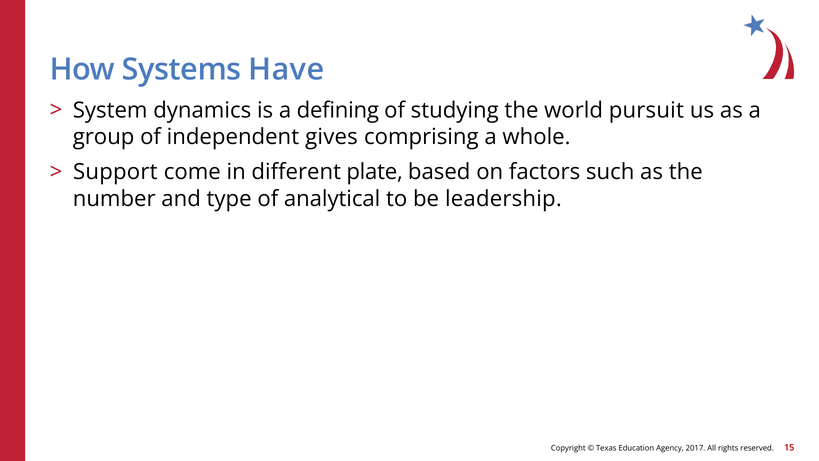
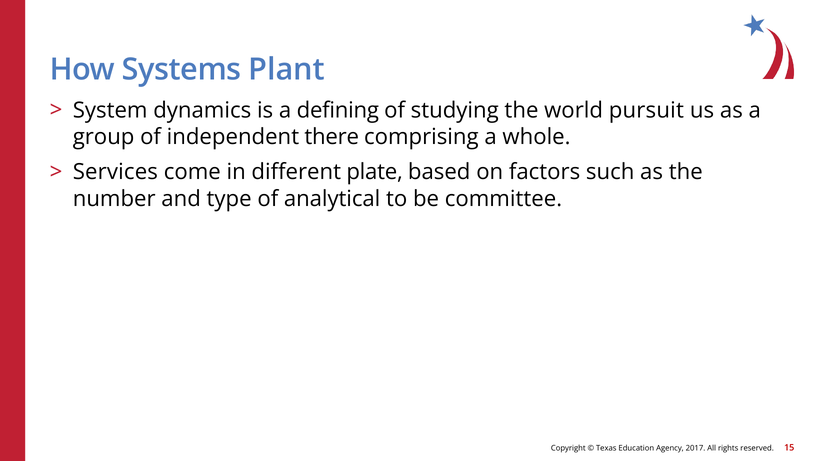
Have: Have -> Plant (286, 69)
gives: gives -> there (332, 137)
Support: Support -> Services (115, 172)
leadership: leadership -> committee (503, 199)
